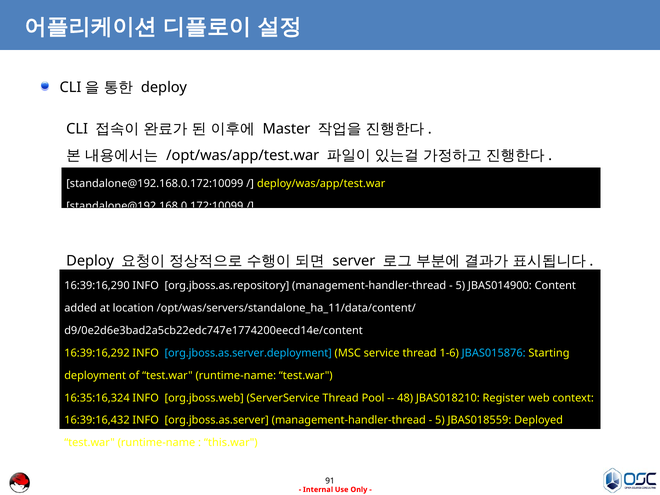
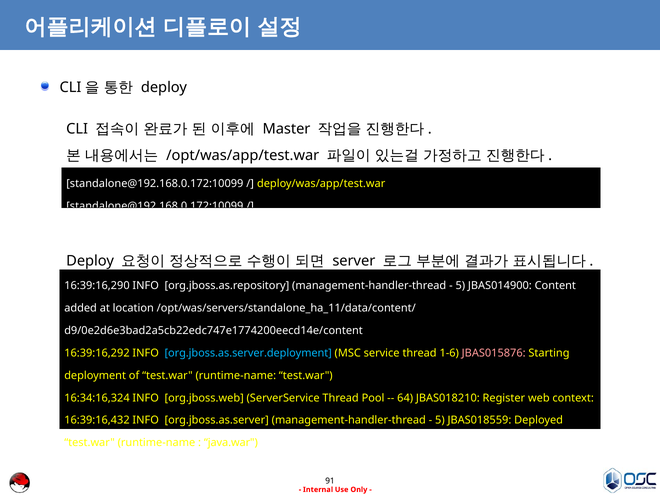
JBAS015876 colour: light blue -> pink (494, 353)
16:35:16,324: 16:35:16,324 -> 16:34:16,324 (97, 398)
48: 48 -> 64 (405, 398)
this.war: this.war -> java.war (231, 443)
